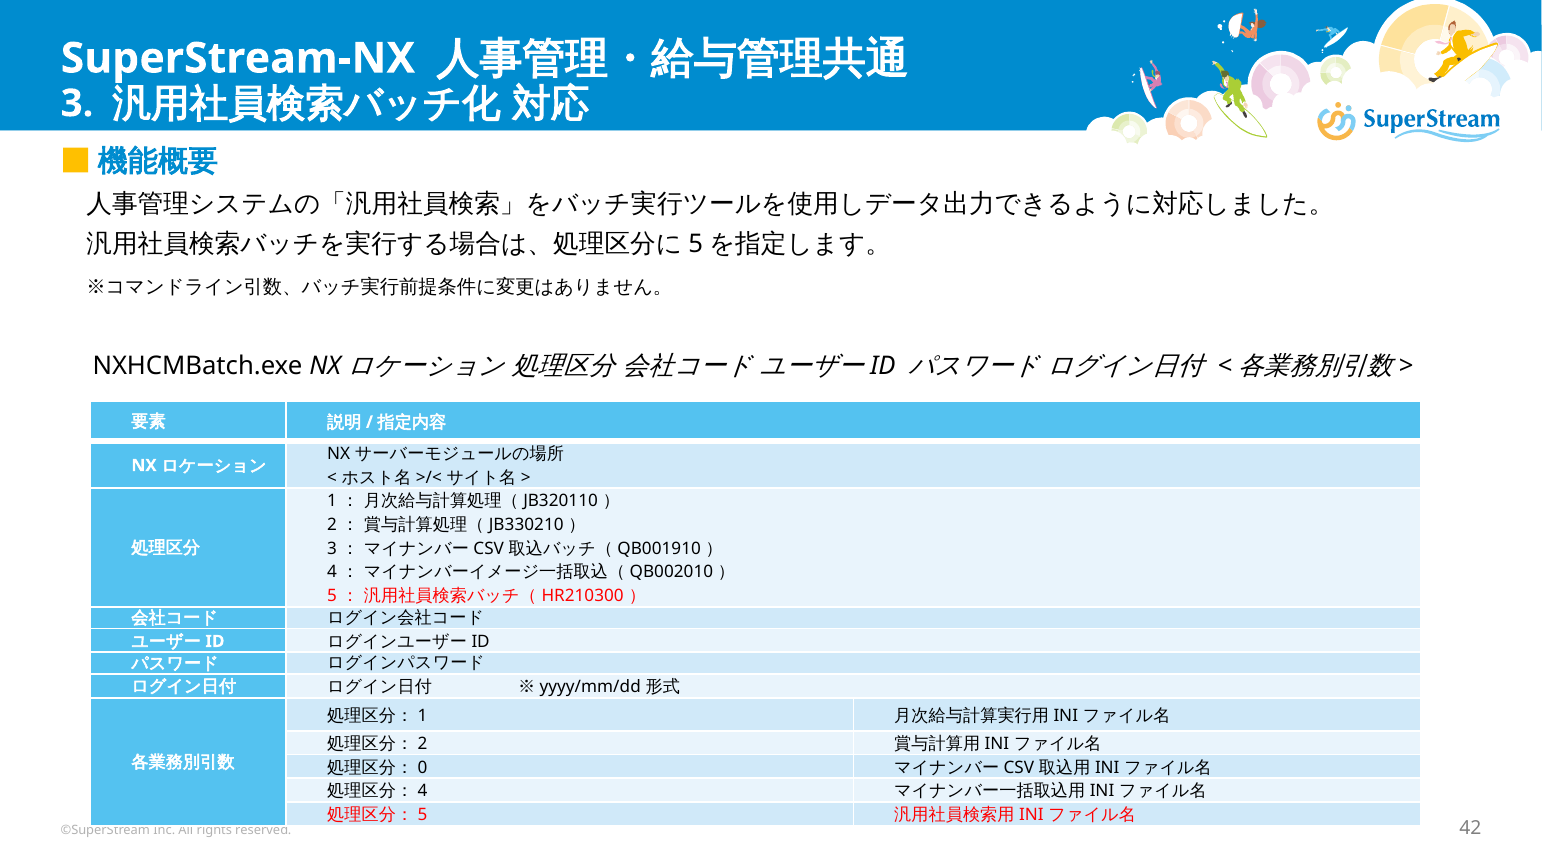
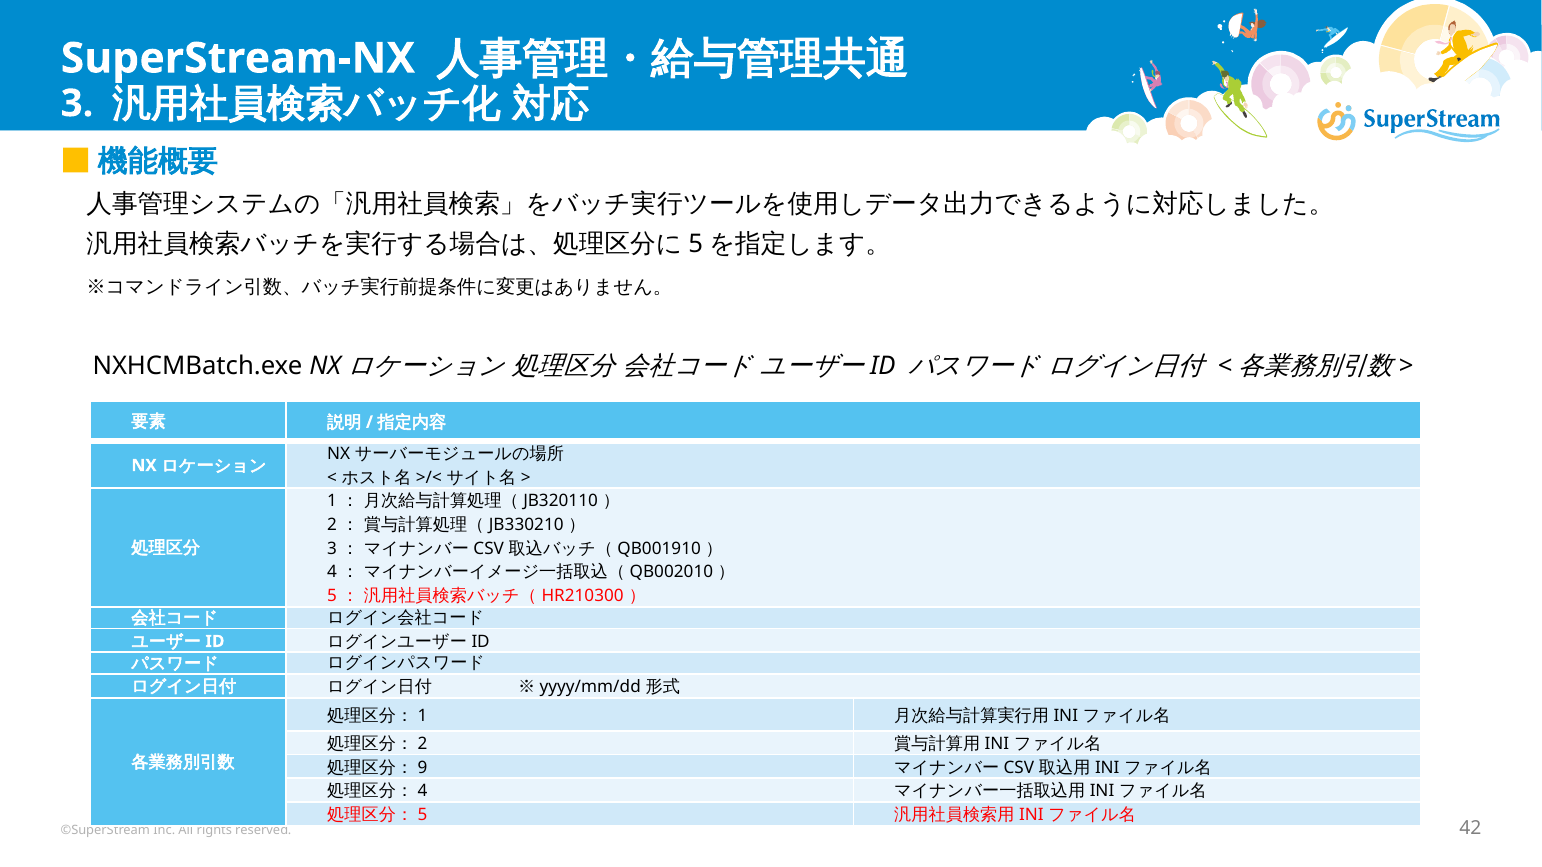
0: 0 -> 9 (423, 768)
